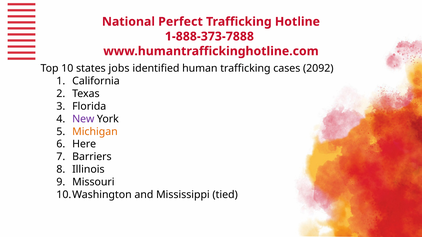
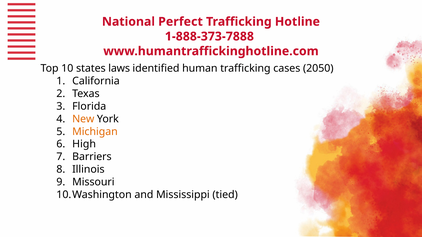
jobs: jobs -> laws (119, 68)
2092: 2092 -> 2050 (318, 68)
New colour: purple -> orange (83, 119)
Here: Here -> High (84, 144)
